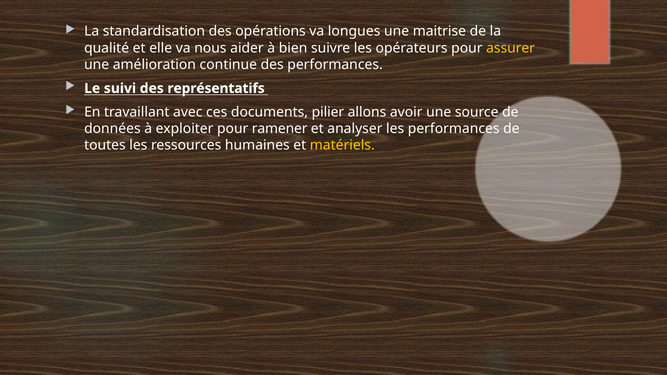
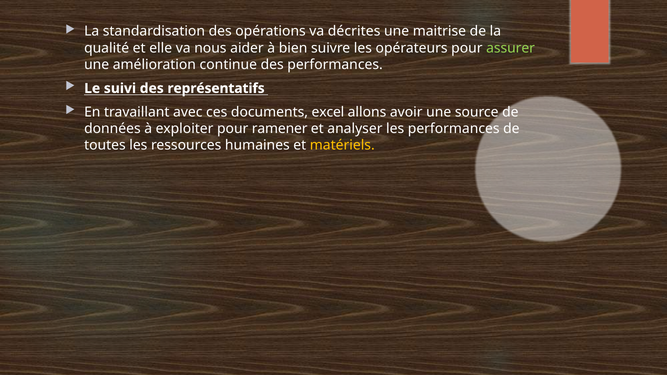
longues: longues -> décrites (354, 31)
assurer colour: yellow -> light green (511, 48)
pilier: pilier -> excel (328, 112)
